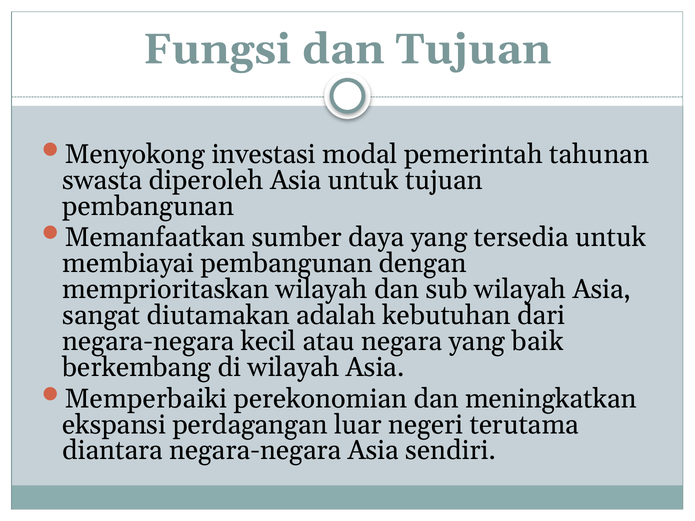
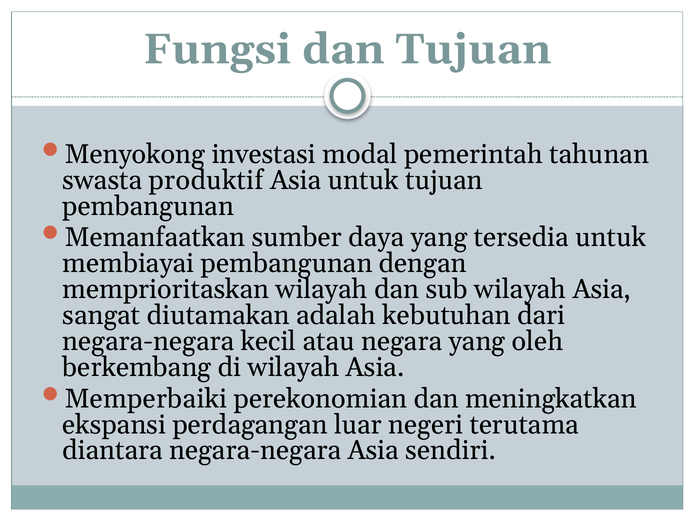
diperoleh: diperoleh -> produktif (206, 180)
baik: baik -> oleh (538, 342)
